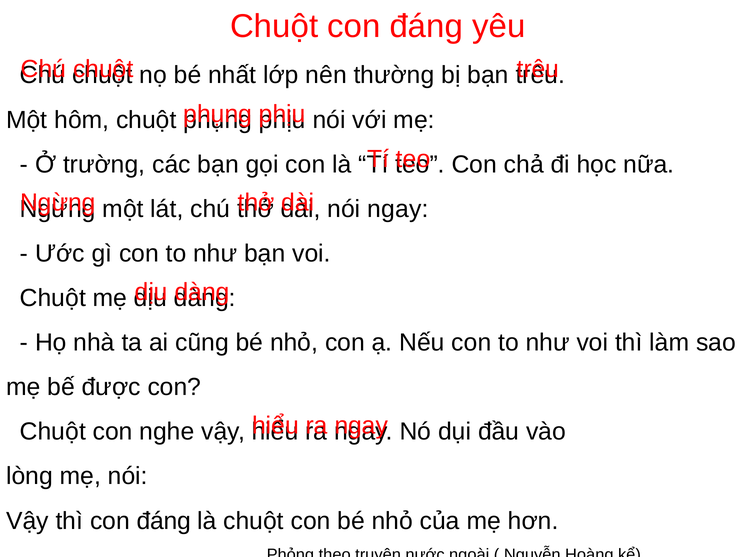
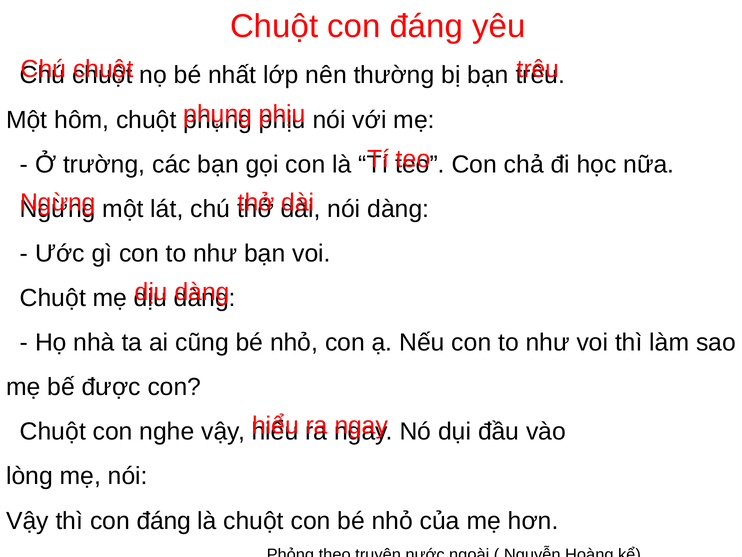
nói ngay: ngay -> dàng (398, 209)
